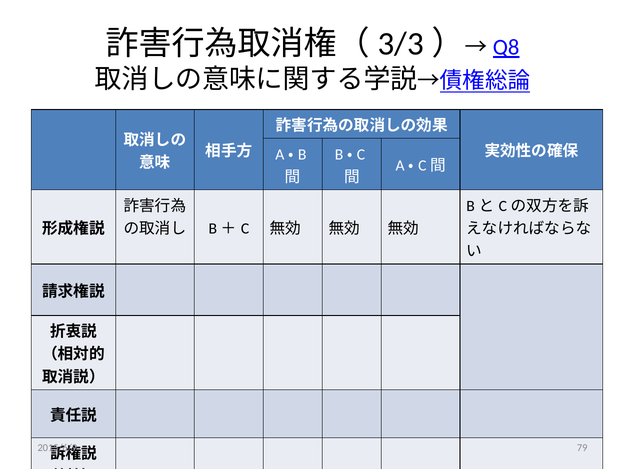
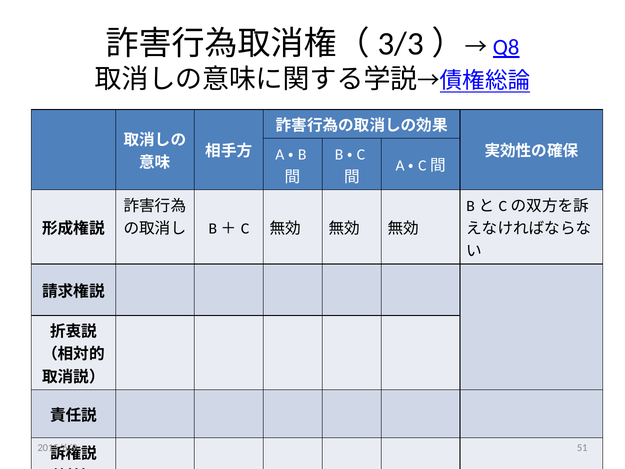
79: 79 -> 51 (582, 448)
